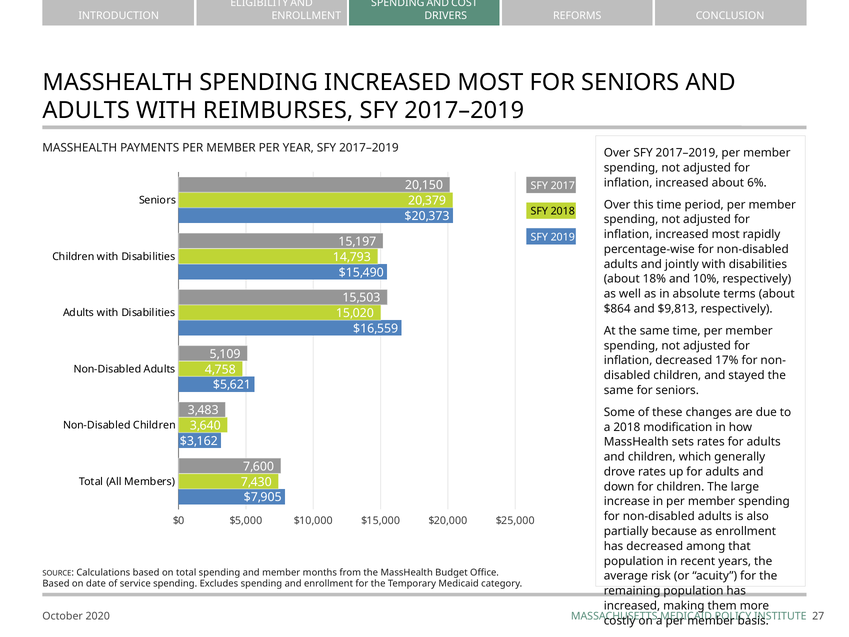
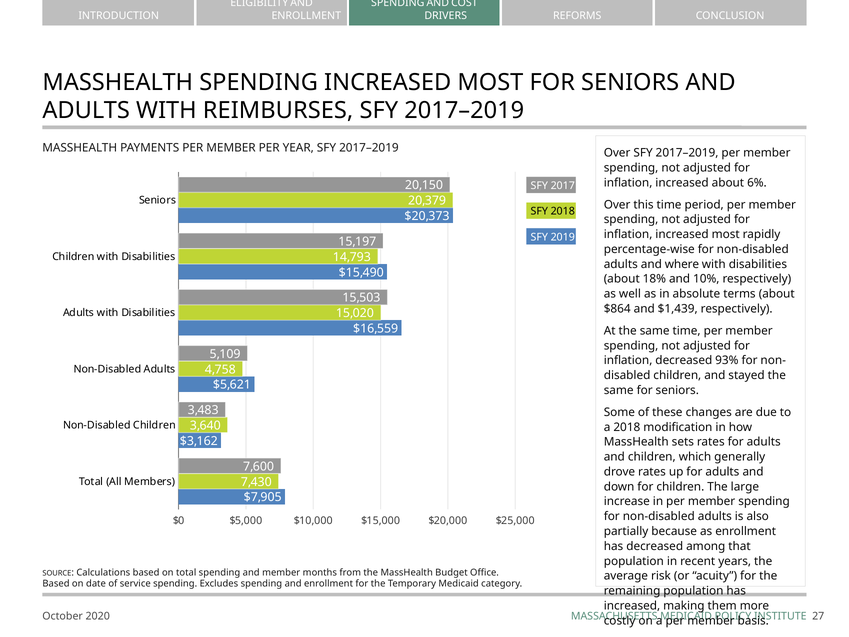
jointly: jointly -> where (682, 264)
$9,813: $9,813 -> $1,439 (678, 309)
17%: 17% -> 93% (727, 360)
